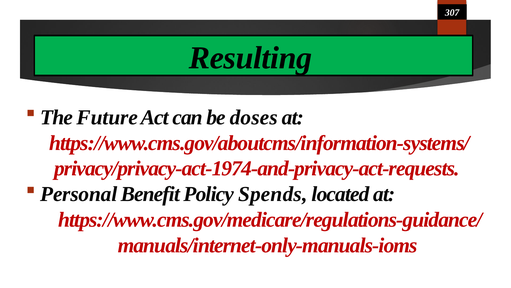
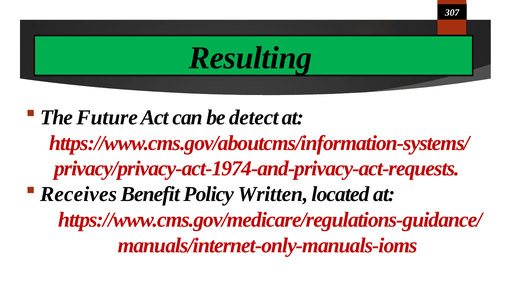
doses: doses -> detect (254, 117)
Personal: Personal -> Receives (79, 194)
Spends: Spends -> Written (273, 194)
